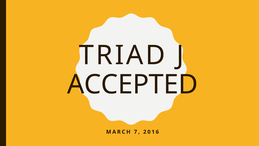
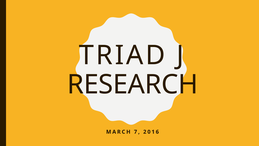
ACCEPTED: ACCEPTED -> RESEARCH (133, 84)
